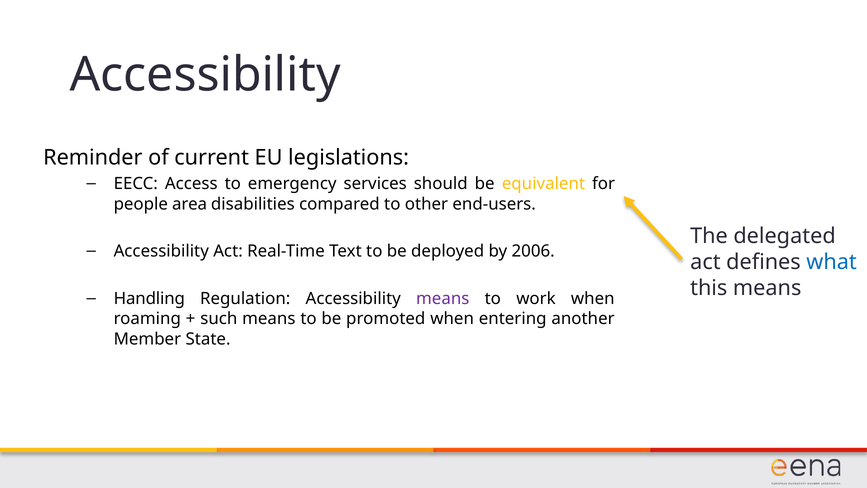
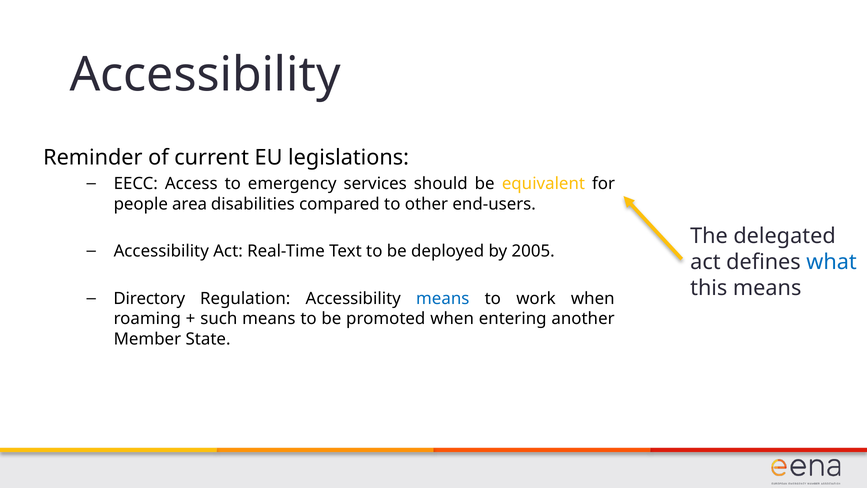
2006: 2006 -> 2005 (533, 251)
Handling: Handling -> Directory (149, 298)
means colour: purple -> blue (443, 298)
